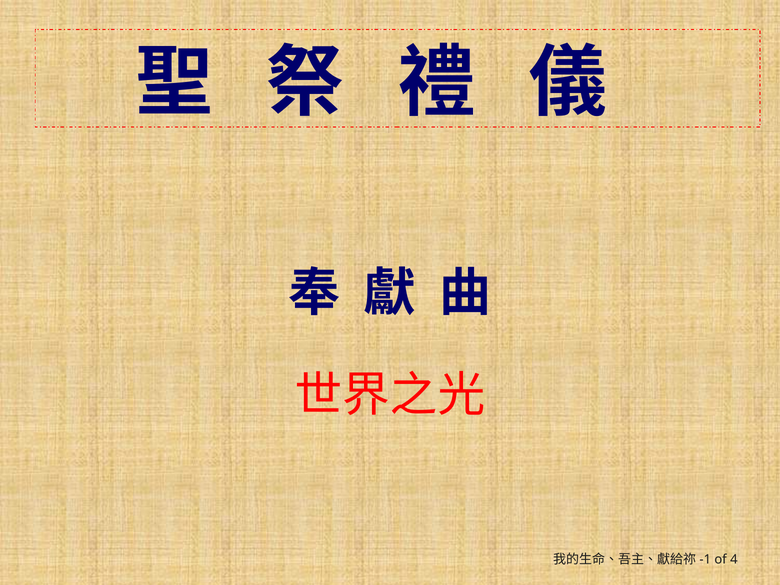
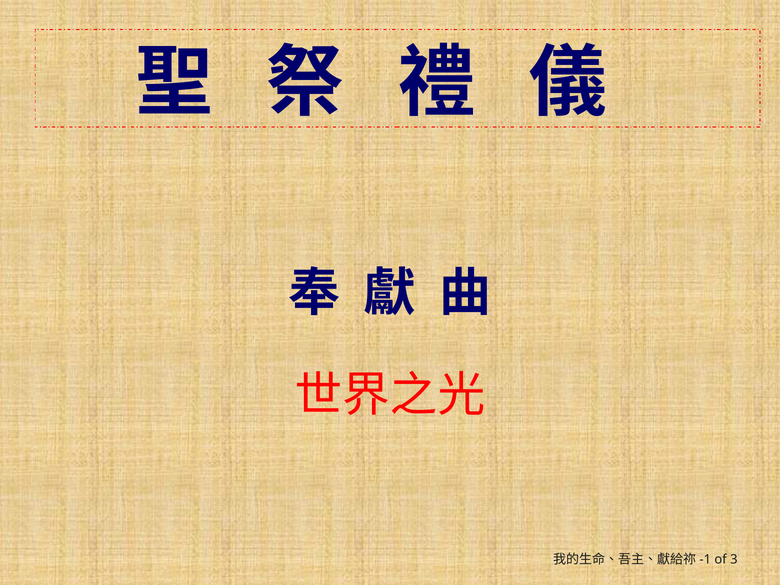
4: 4 -> 3 (734, 560)
